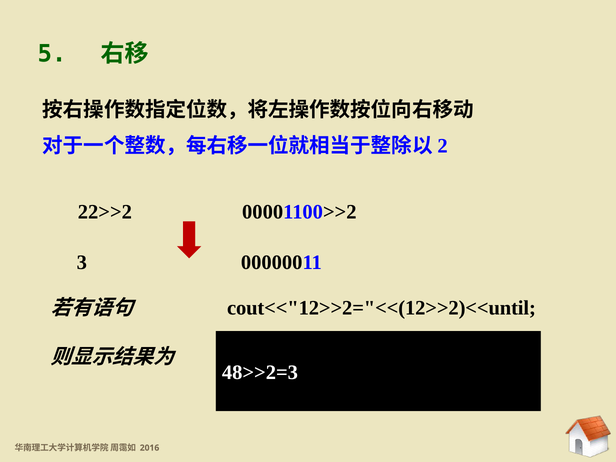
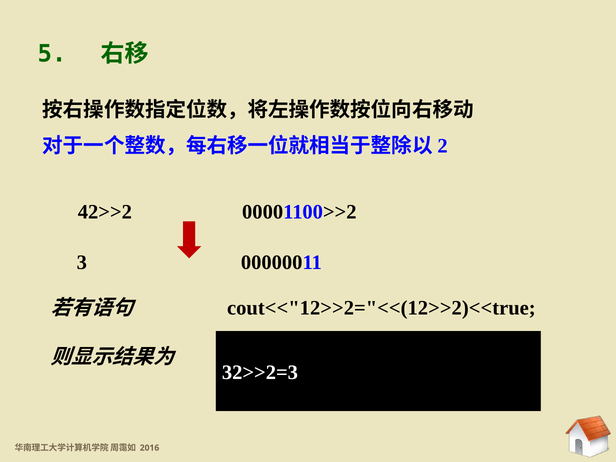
22>>2: 22>>2 -> 42>>2 (105, 212)
cout<<"12>>2="<<(12>>2)<<until: cout<<"12>>2="<<(12>>2)<<until -> cout<<"12>>2="<<(12>>2)<<true (381, 308)
48>>2=3: 48>>2=3 -> 32>>2=3 (260, 373)
